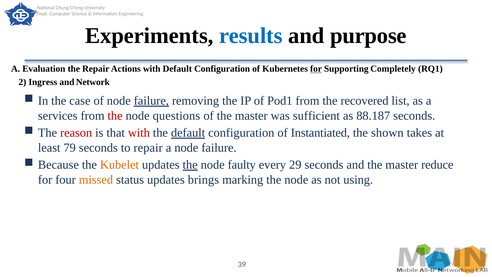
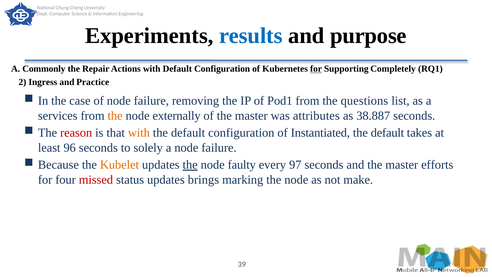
Evaluation: Evaluation -> Commonly (44, 69)
Network: Network -> Practice (93, 82)
failure underline: present -> none (151, 101)
recovered: recovered -> questions (364, 101)
the colour: red -> orange (115, 116)
questions: questions -> externally (177, 116)
sufficient: sufficient -> attributes (316, 116)
88.187: 88.187 -> 38.887 (373, 116)
with colour: red -> orange (139, 133)
default underline: present -> none (188, 133)
shown: shown -> default (387, 133)
79: 79 -> 96 (70, 148)
to repair: repair -> solely (148, 148)
29: 29 -> 97 (295, 165)
reduce: reduce -> efforts (437, 165)
missed colour: orange -> red (96, 179)
using: using -> make (358, 179)
